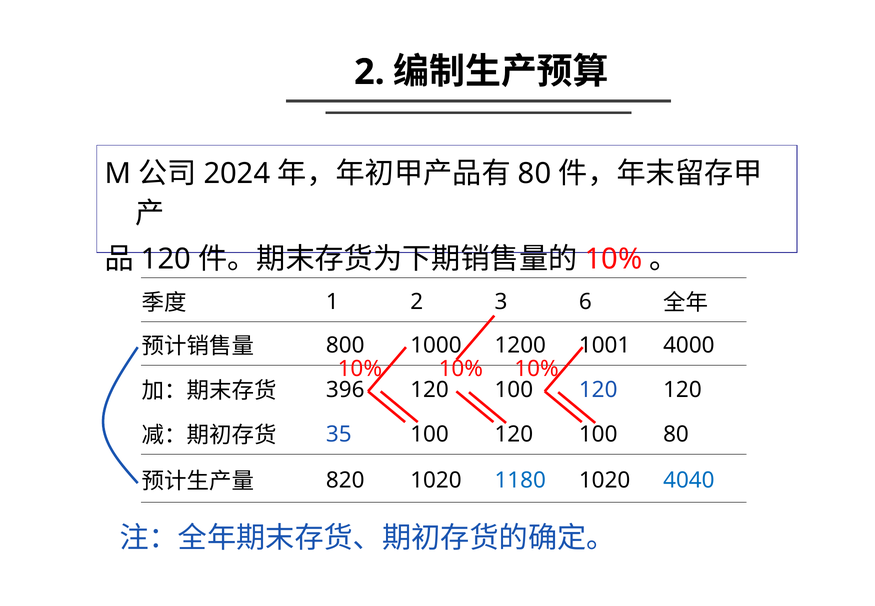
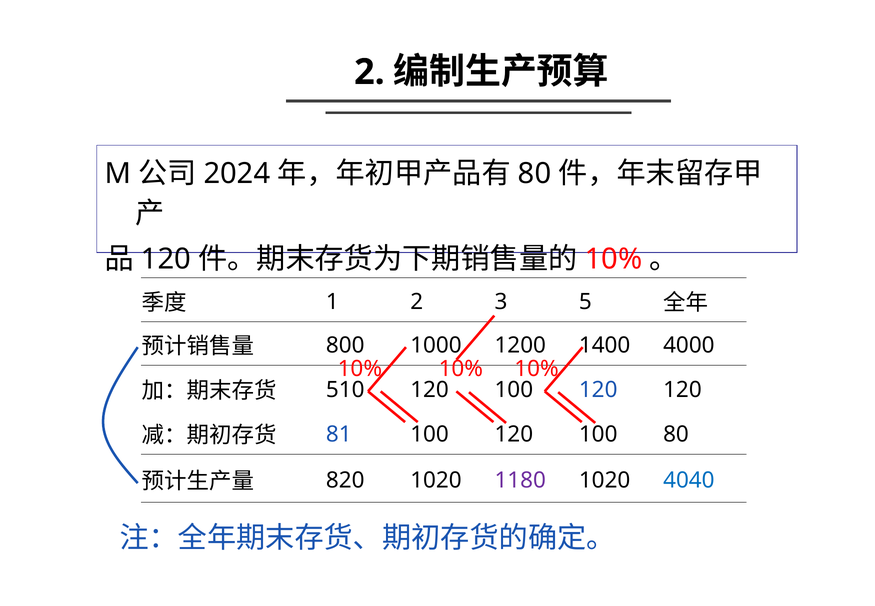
6: 6 -> 5 (585, 301)
1001: 1001 -> 1400 (605, 345)
396: 396 -> 510 (345, 389)
35: 35 -> 81 (339, 434)
1180 colour: blue -> purple (520, 480)
